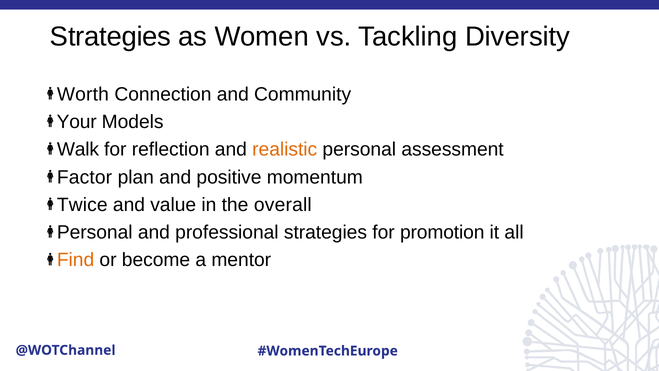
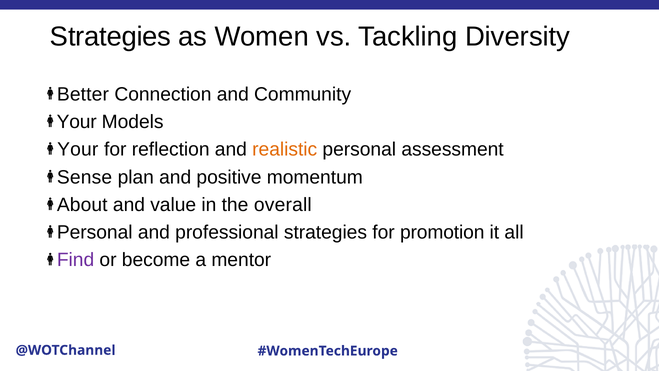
Worth: Worth -> Better (83, 94)
Walk: Walk -> Your (78, 149)
Factor: Factor -> Sense (85, 177)
Twice: Twice -> About (82, 205)
Find colour: orange -> purple (76, 260)
